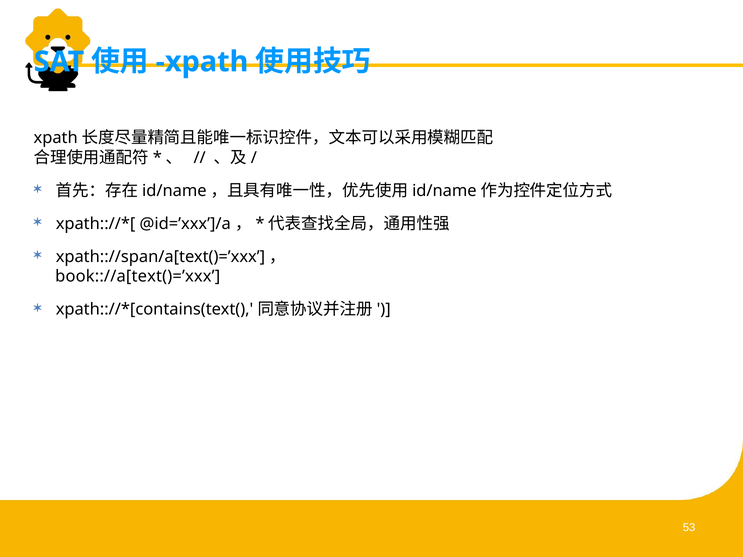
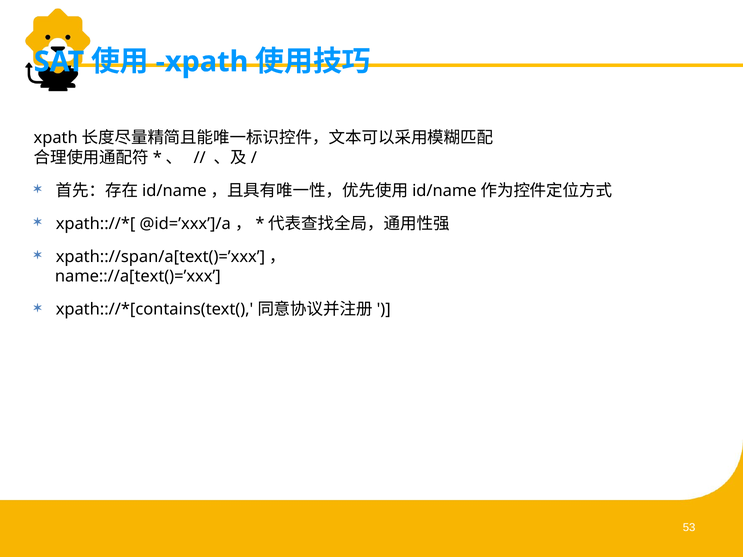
book:://a[text()=’xxx: book:://a[text()=’xxx -> name:://a[text()=’xxx (138, 277)
